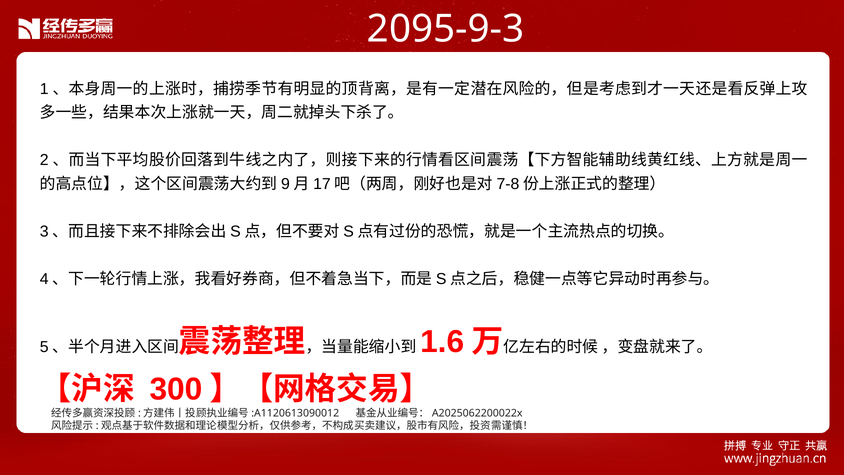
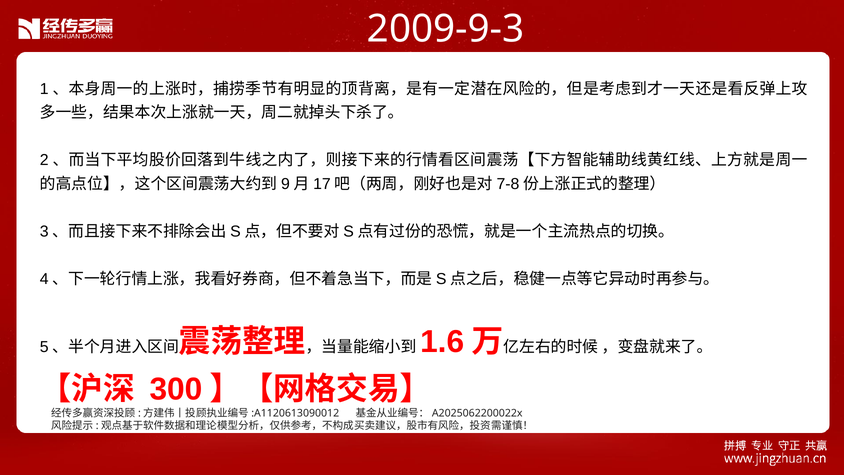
2095-9-3: 2095-9-3 -> 2009-9-3 (446, 29)
